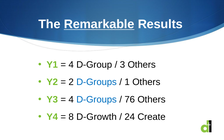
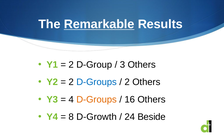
4: 4 -> 2 (71, 65)
1: 1 -> 2 (127, 82)
D-Groups colour: blue -> orange (97, 99)
76: 76 -> 16 (130, 99)
Create: Create -> Beside (152, 117)
